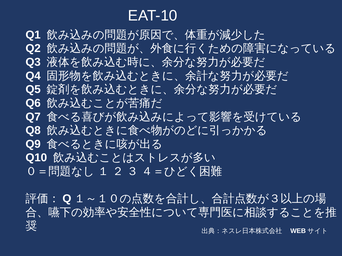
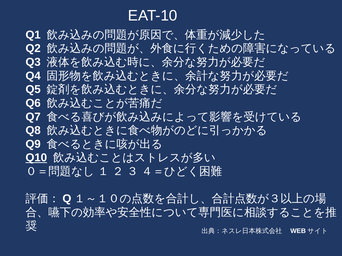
Q10 underline: none -> present (36, 158)
